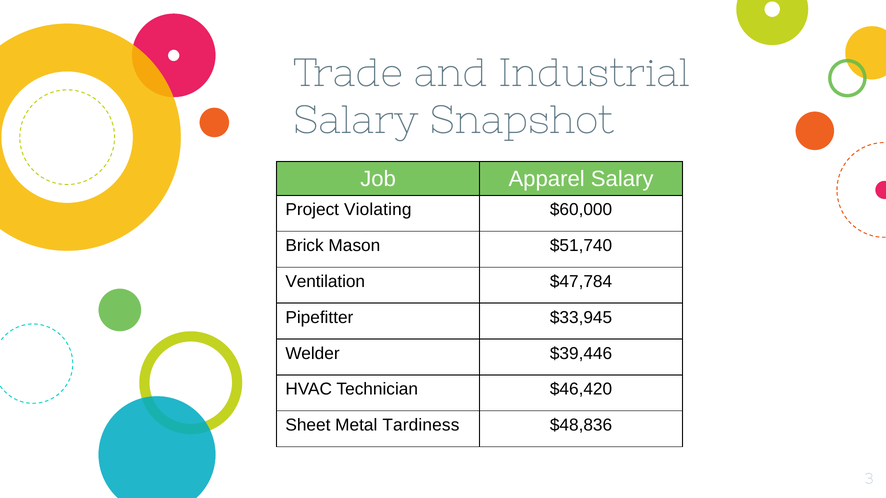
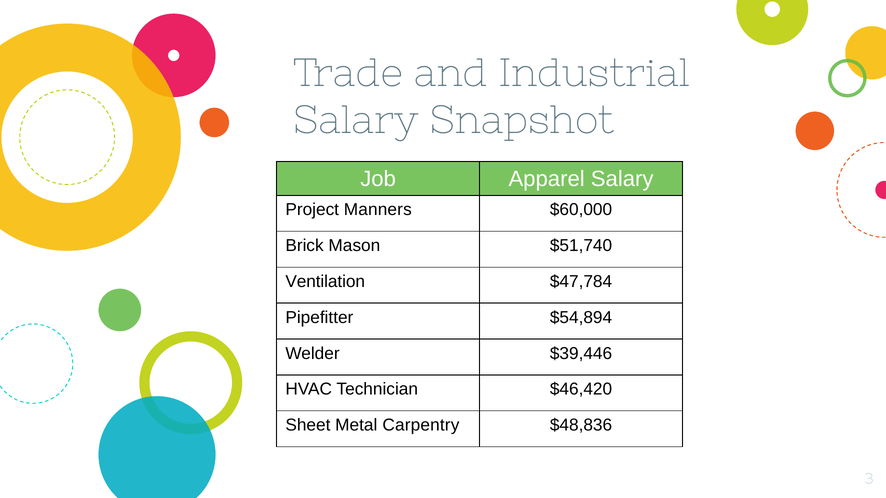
Violating: Violating -> Manners (378, 210)
$33,945: $33,945 -> $54,894 (581, 318)
Tardiness: Tardiness -> Carpentry (421, 425)
